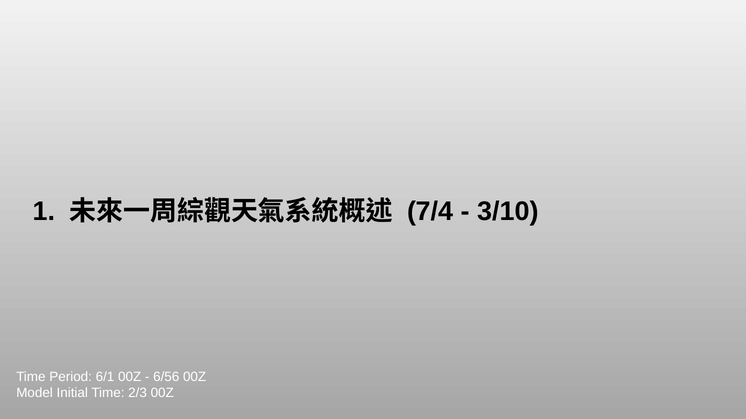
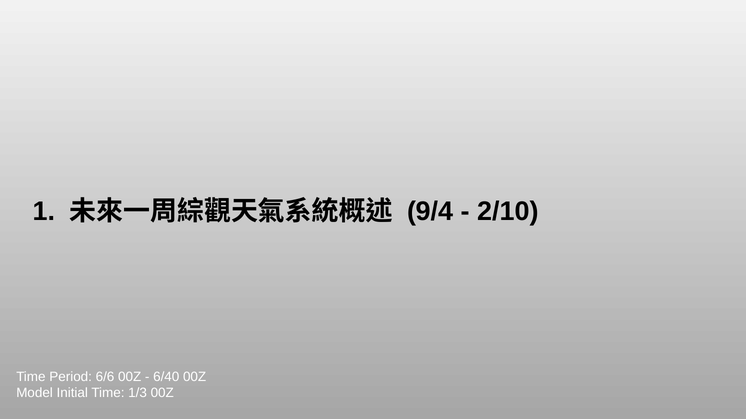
7/4: 7/4 -> 9/4 (430, 212)
3/10: 3/10 -> 2/10 (508, 212)
6/1: 6/1 -> 6/6 (105, 377)
6/56: 6/56 -> 6/40 (166, 377)
2/3: 2/3 -> 1/3 (138, 394)
